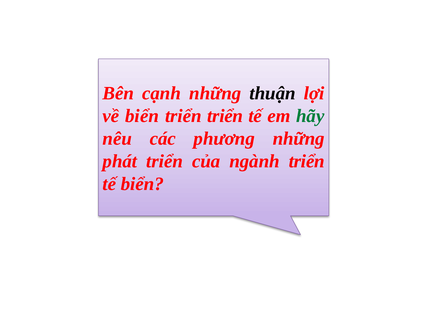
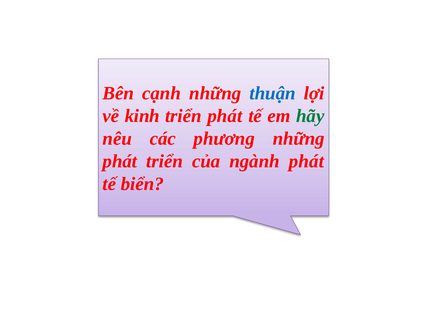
thuận colour: black -> blue (273, 93)
về biển: biển -> kinh (142, 116)
triển triển: triển -> phát (225, 116)
ngành triển: triển -> phát (307, 161)
